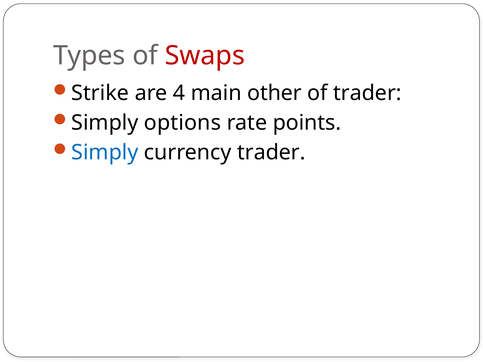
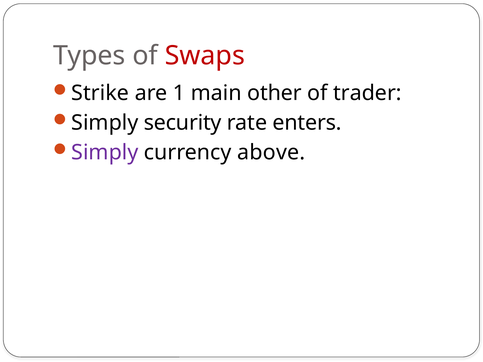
4: 4 -> 1 (179, 93)
options: options -> security (183, 123)
points: points -> enters (307, 123)
Simply colour: blue -> purple (105, 153)
currency trader: trader -> above (271, 153)
